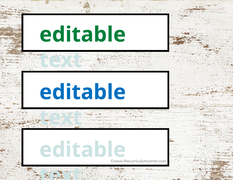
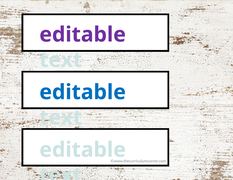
editable colour: green -> purple (83, 35)
